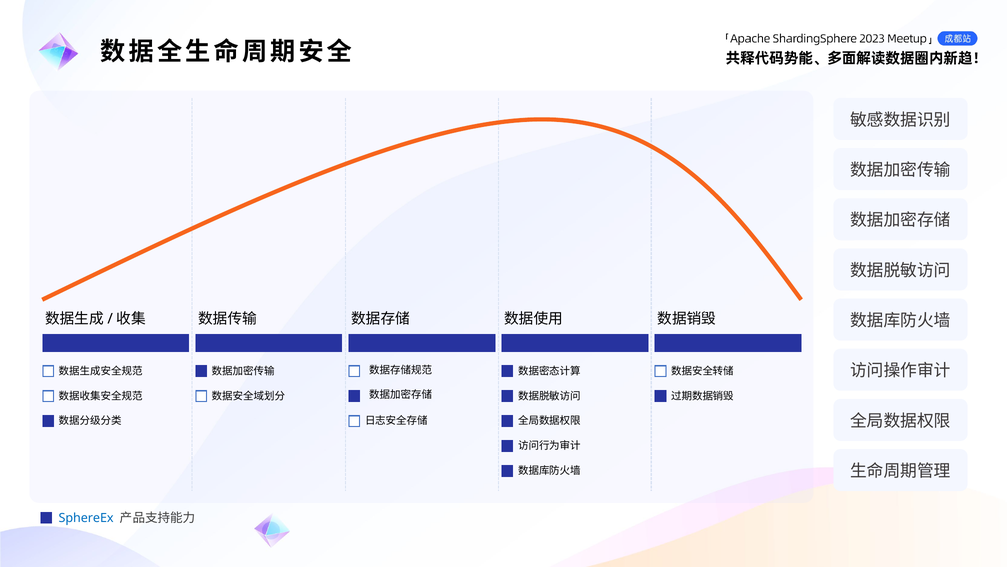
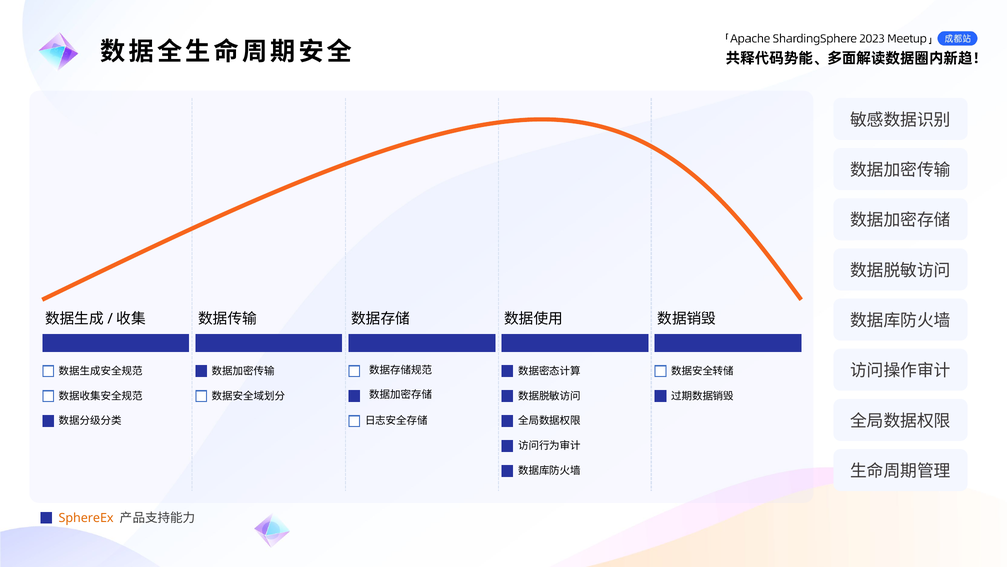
SphereEx colour: blue -> orange (86, 517)
